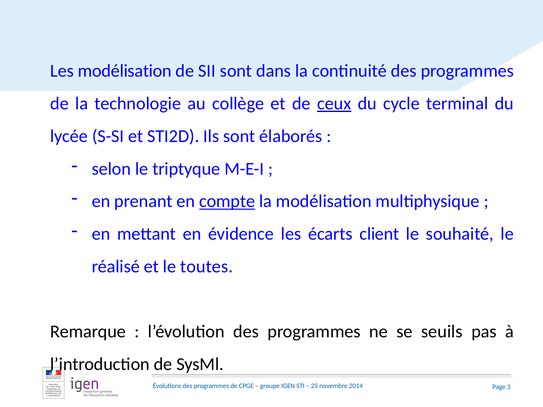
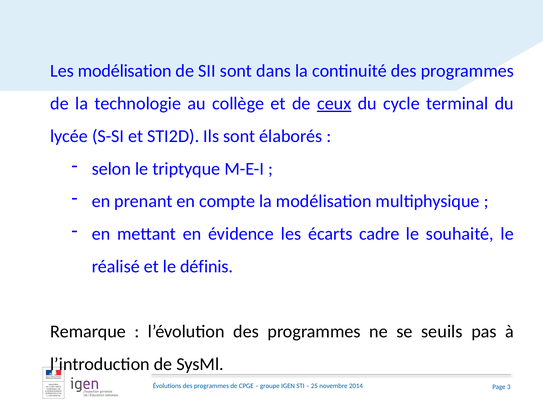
compte underline: present -> none (227, 201)
client: client -> cadre (379, 234)
toutes: toutes -> définis (207, 267)
